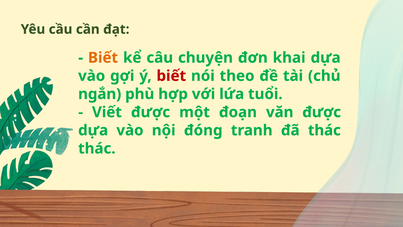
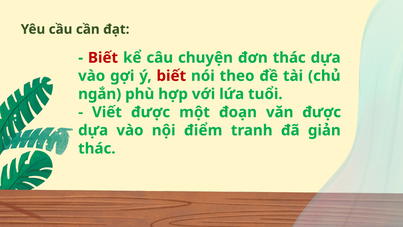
Biết colour: orange -> red (103, 58)
đơn khai: khai -> thác (289, 58)
đóng: đóng -> điểm (203, 130)
đã thác: thác -> giản (324, 130)
